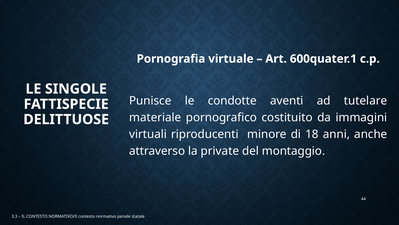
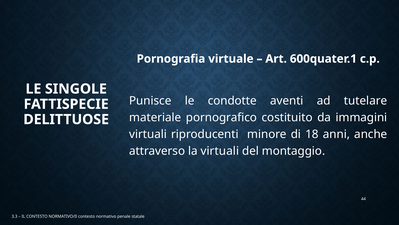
la private: private -> virtuali (220, 151)
